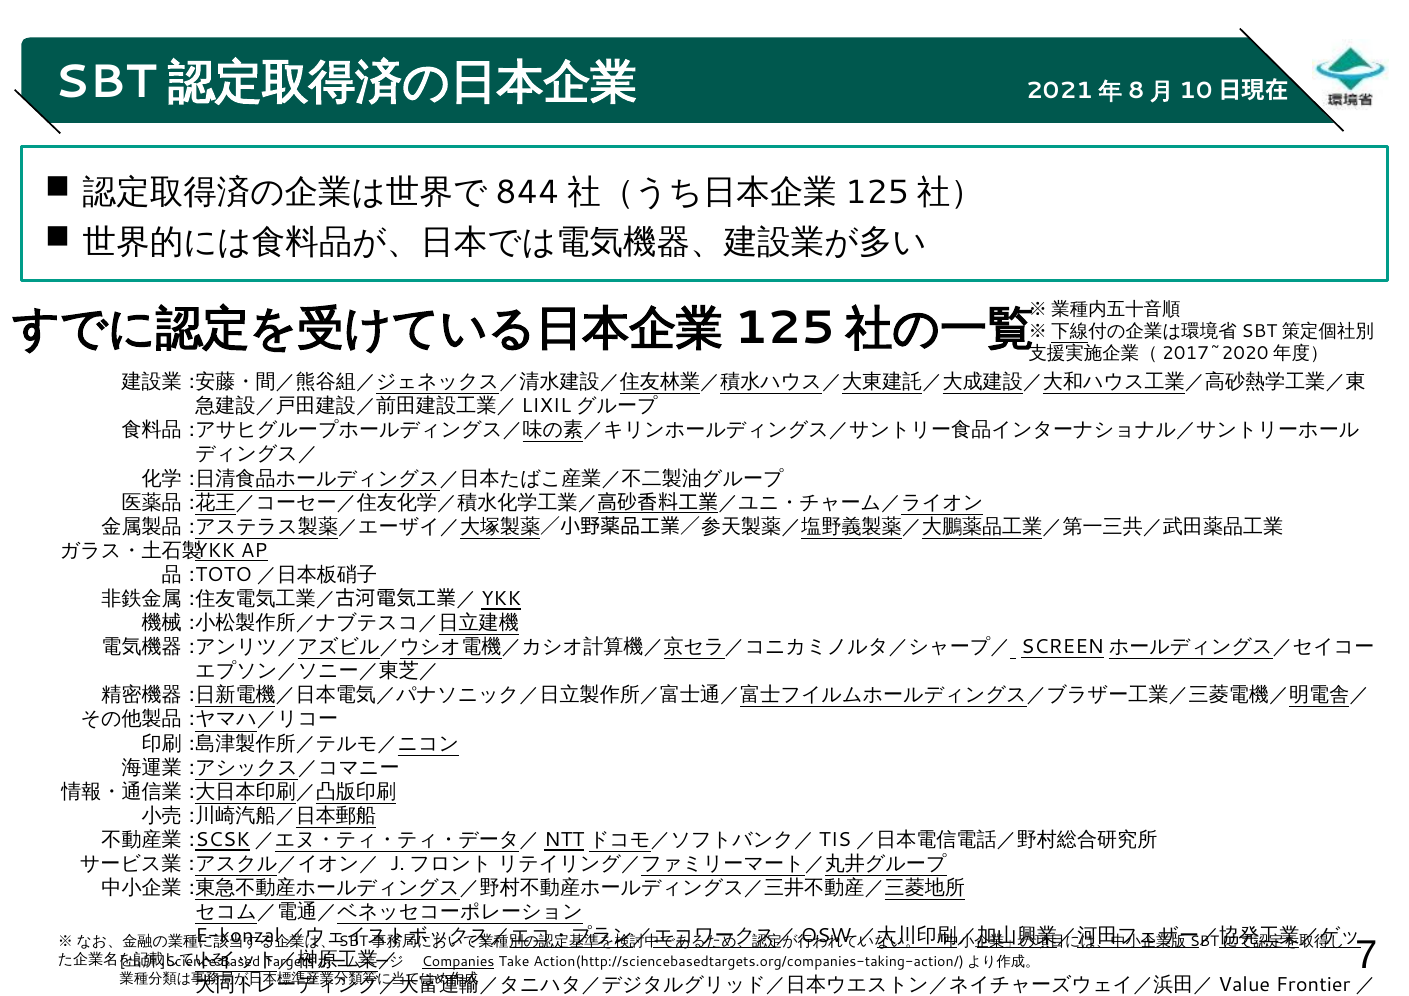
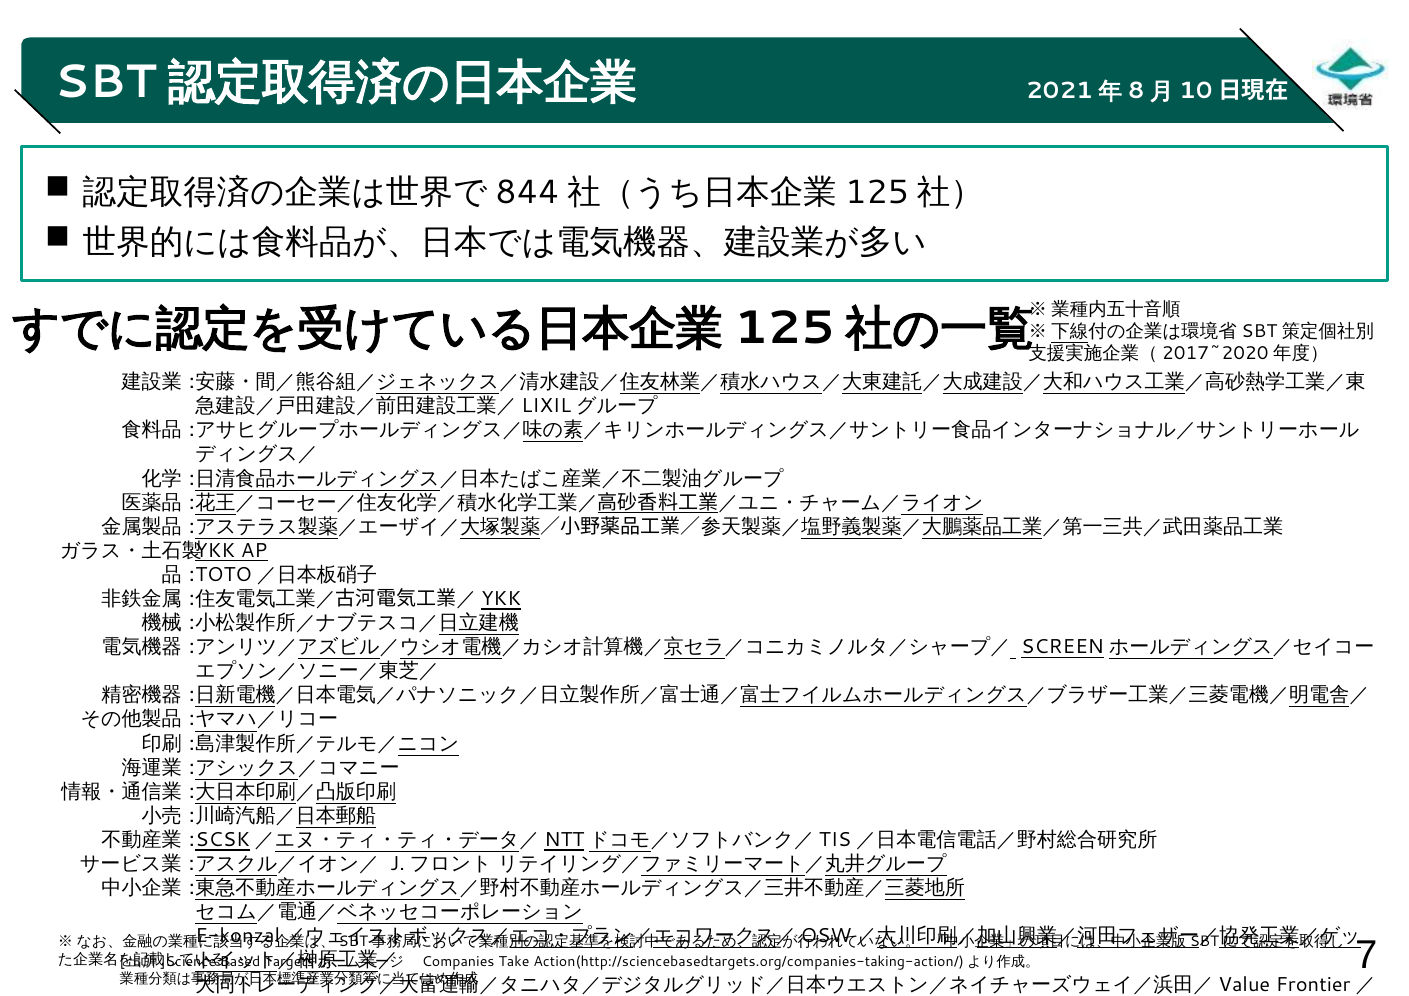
Companies underline: present -> none (458, 962)
